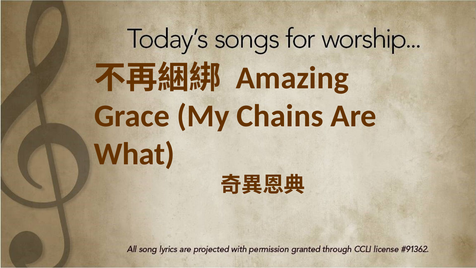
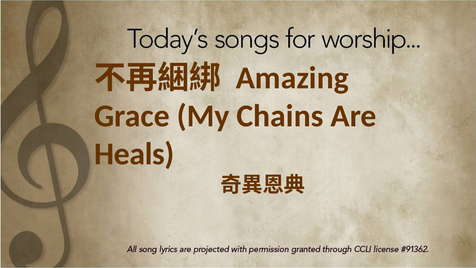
What: What -> Heals (134, 154)
